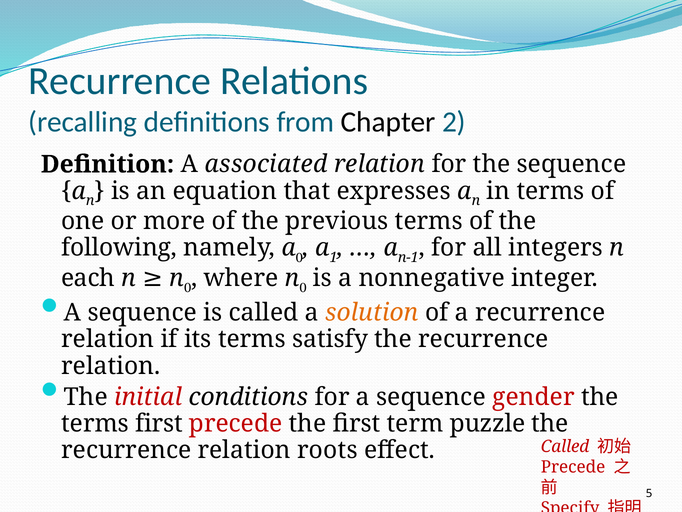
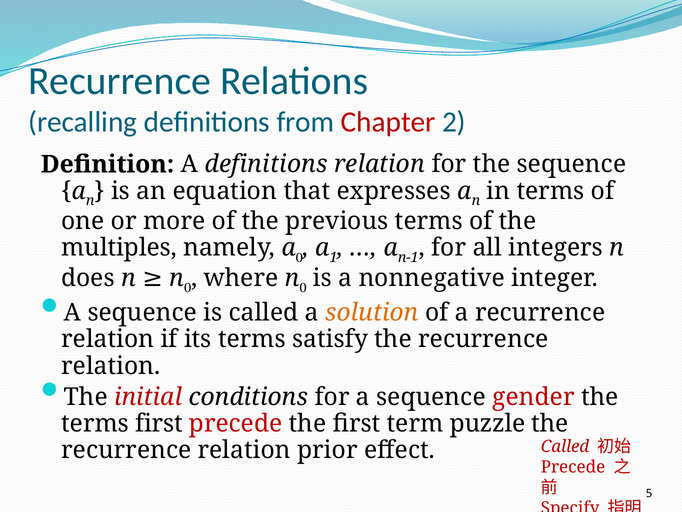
Chapter colour: black -> red (388, 122)
A associated: associated -> definitions (266, 164)
following: following -> multiples (119, 248)
each: each -> does (88, 278)
roots: roots -> prior (327, 450)
